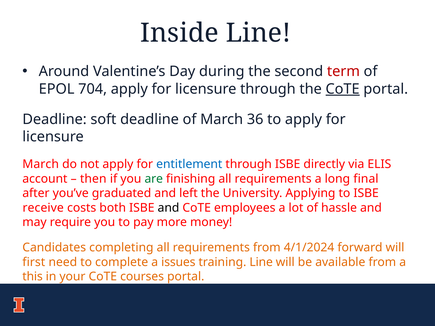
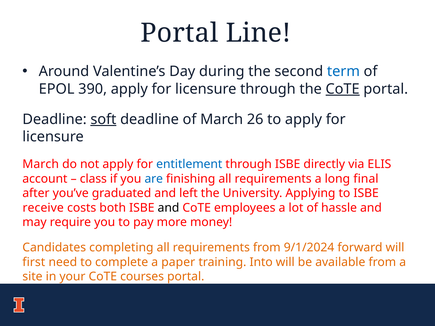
Inside: Inside -> Portal (179, 33)
term colour: red -> blue (343, 72)
704: 704 -> 390 (93, 89)
soft underline: none -> present (103, 119)
36: 36 -> 26 (255, 119)
then: then -> class (93, 179)
are colour: green -> blue (154, 179)
4/1/2024: 4/1/2024 -> 9/1/2024 (309, 248)
issues: issues -> paper (178, 262)
training Line: Line -> Into (261, 262)
this: this -> site (32, 277)
